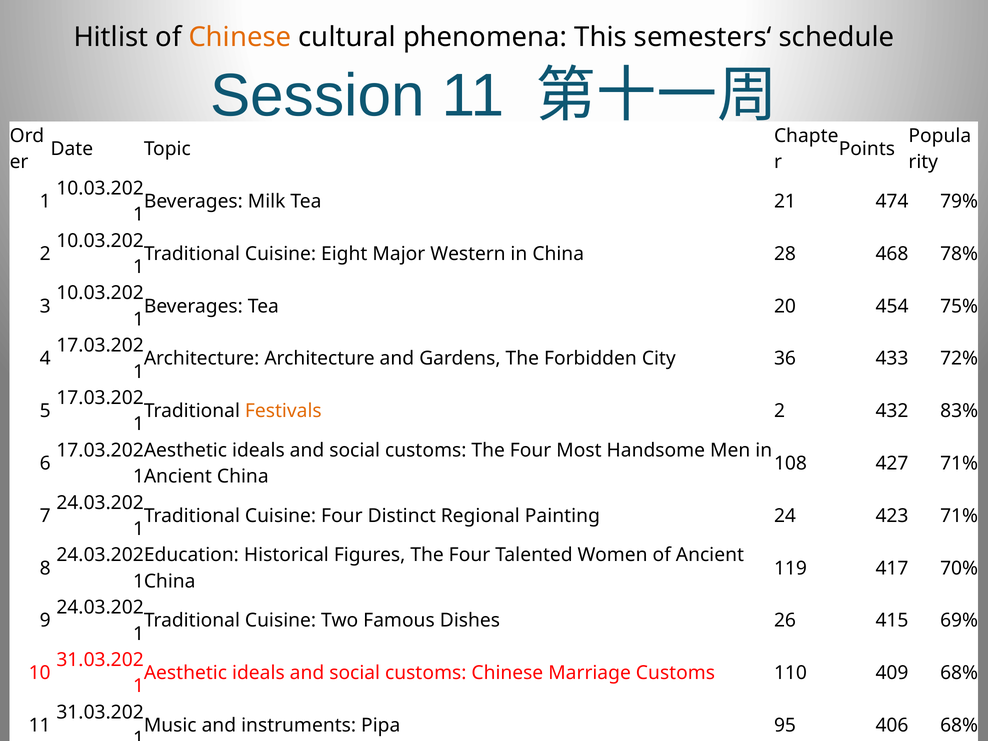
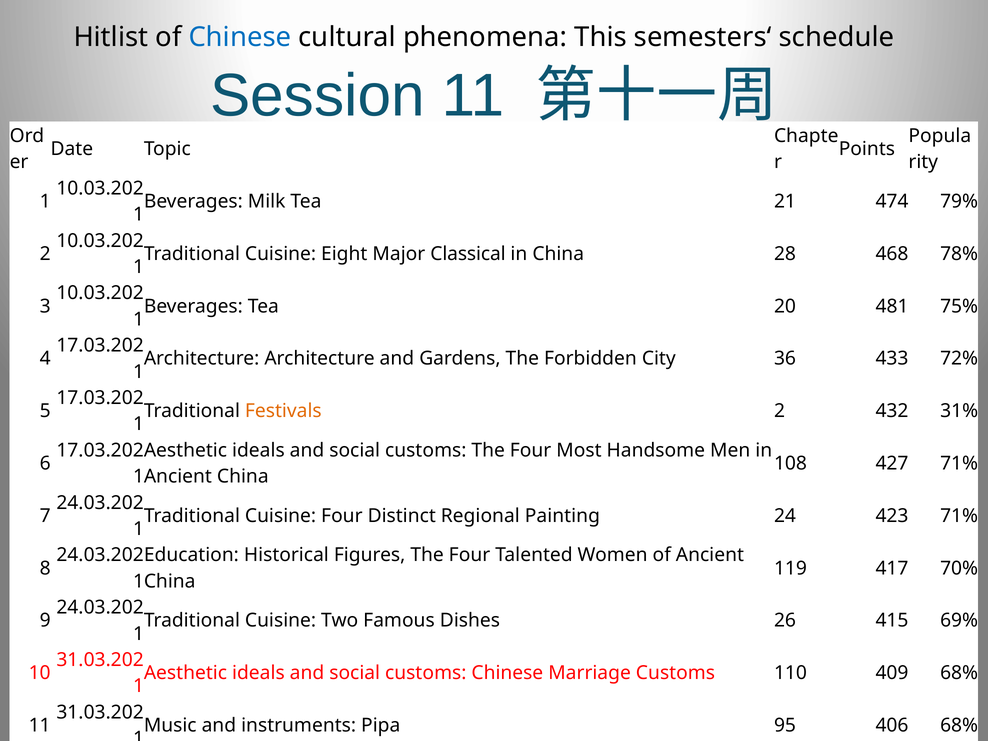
Chinese colour: orange -> blue (240, 37)
Major Western: Western -> Classical (468, 254)
454: 454 -> 481 (892, 306)
83%: 83% -> 31% (959, 411)
